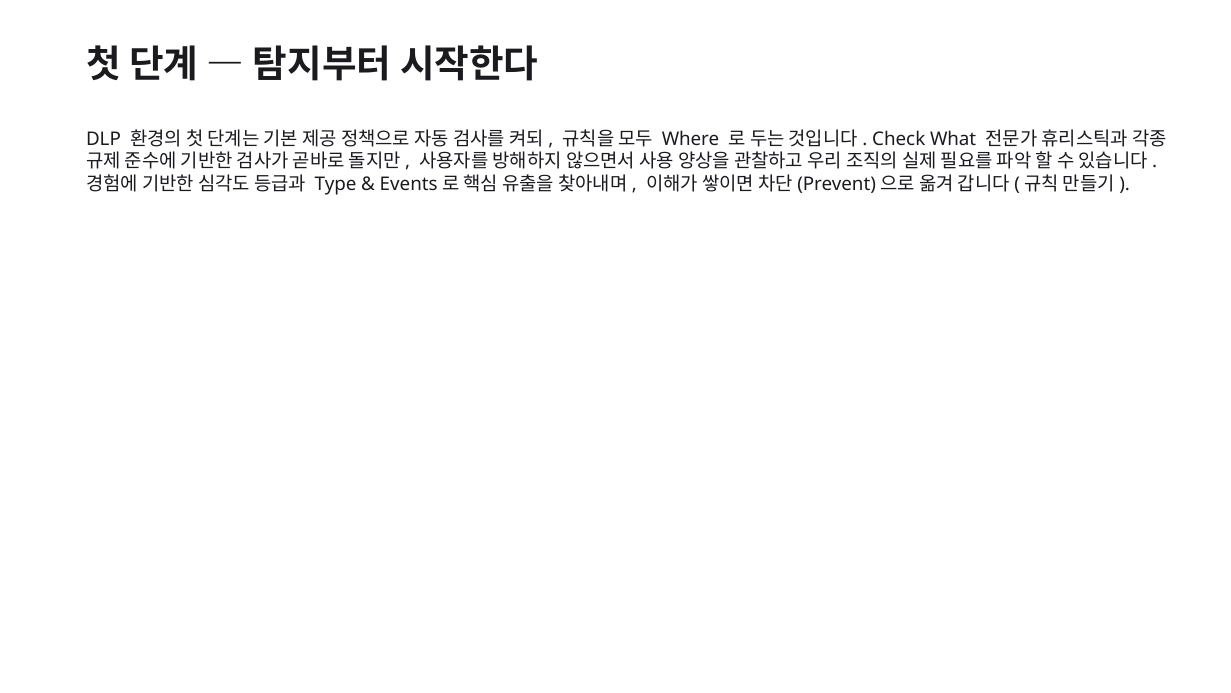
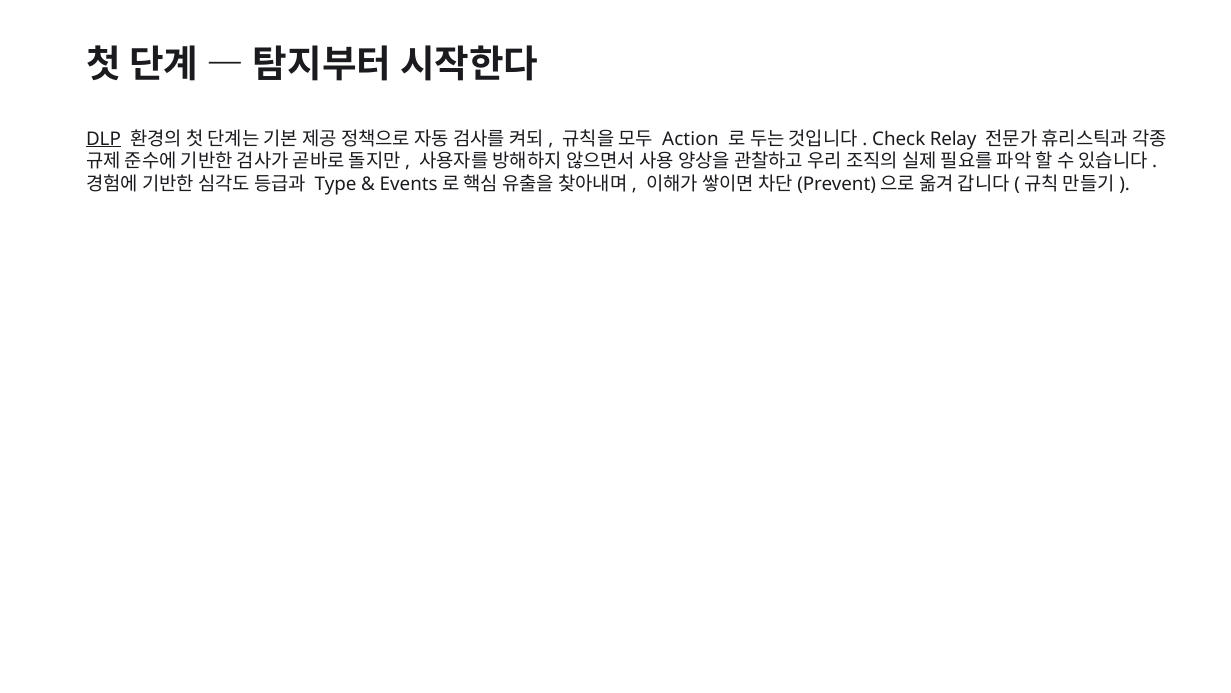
DLP underline: none -> present (103, 139)
Where: Where -> Action (690, 139)
What: What -> Relay (953, 139)
